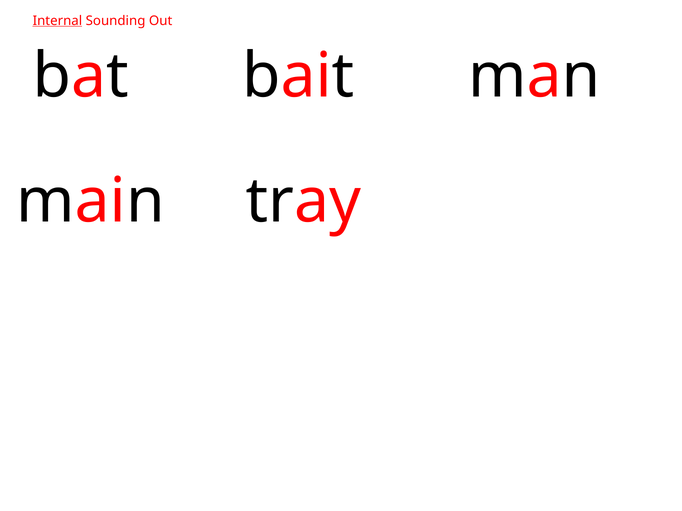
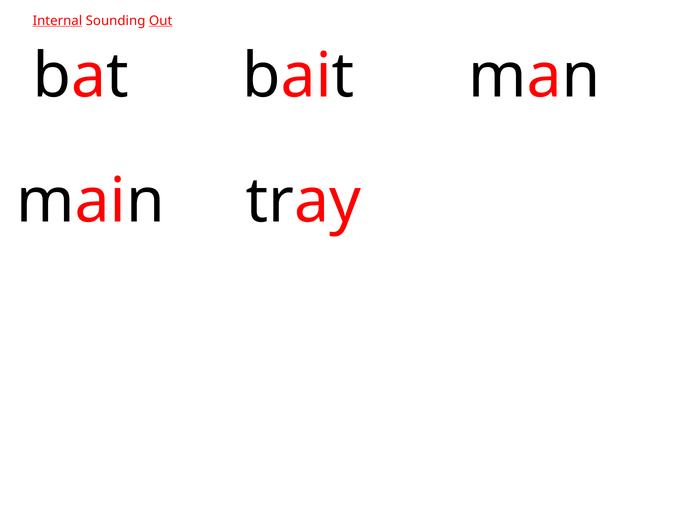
Out underline: none -> present (161, 21)
